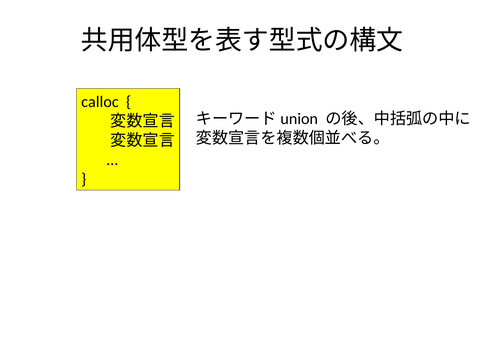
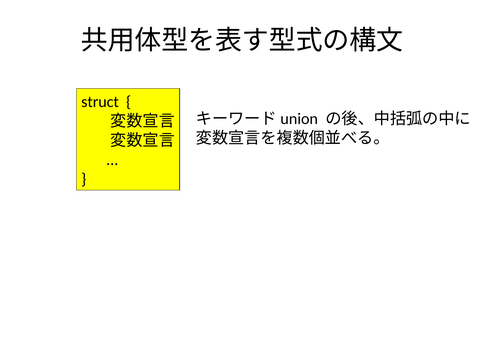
calloc: calloc -> struct (100, 102)
